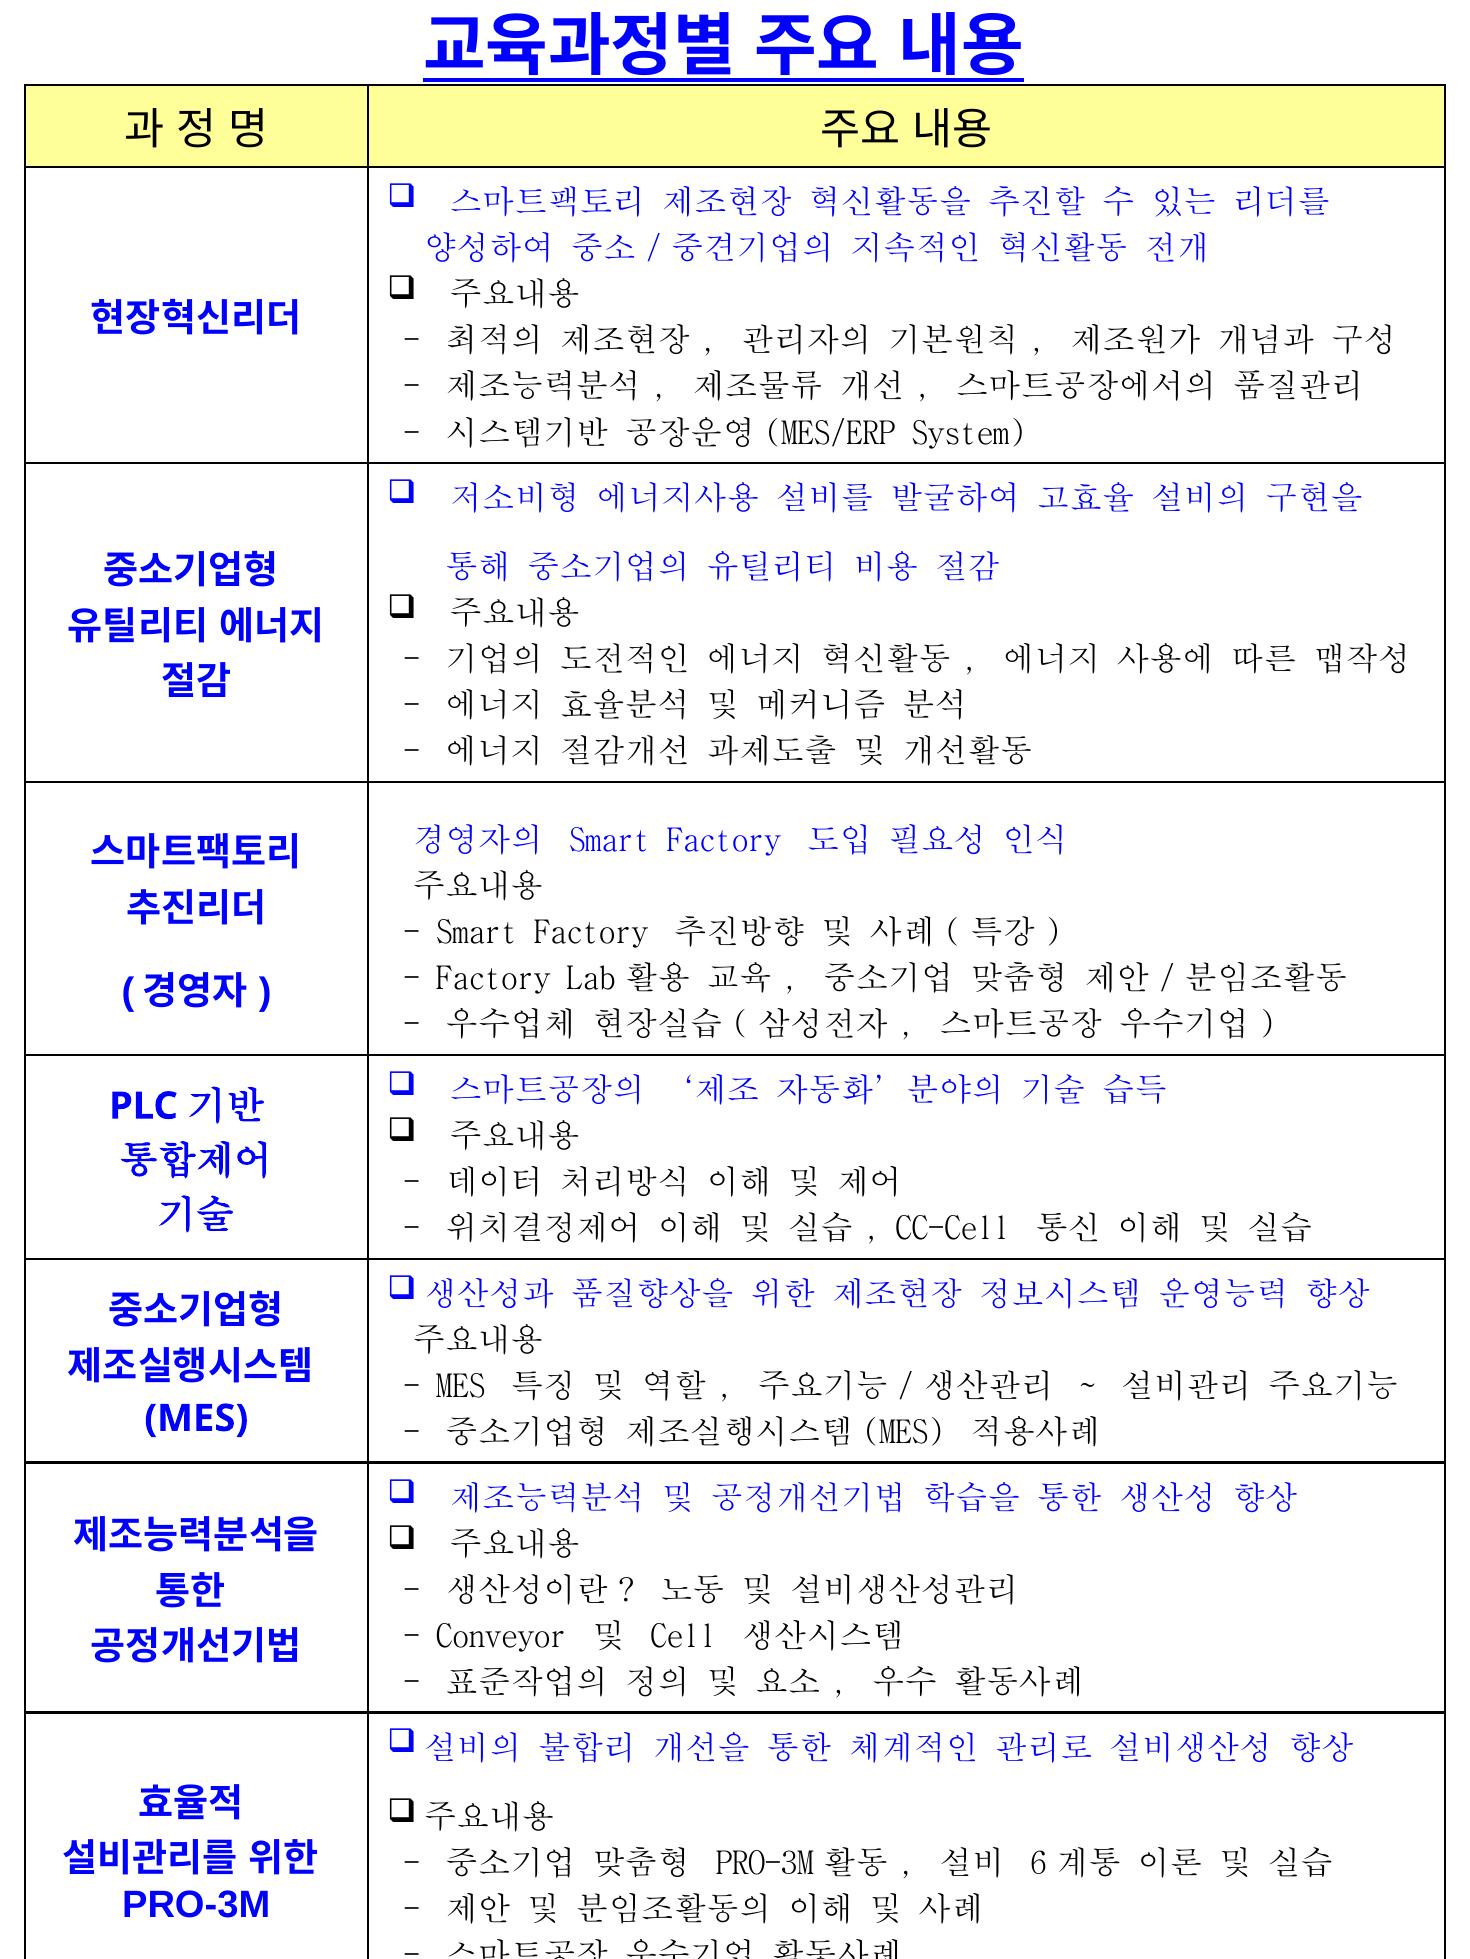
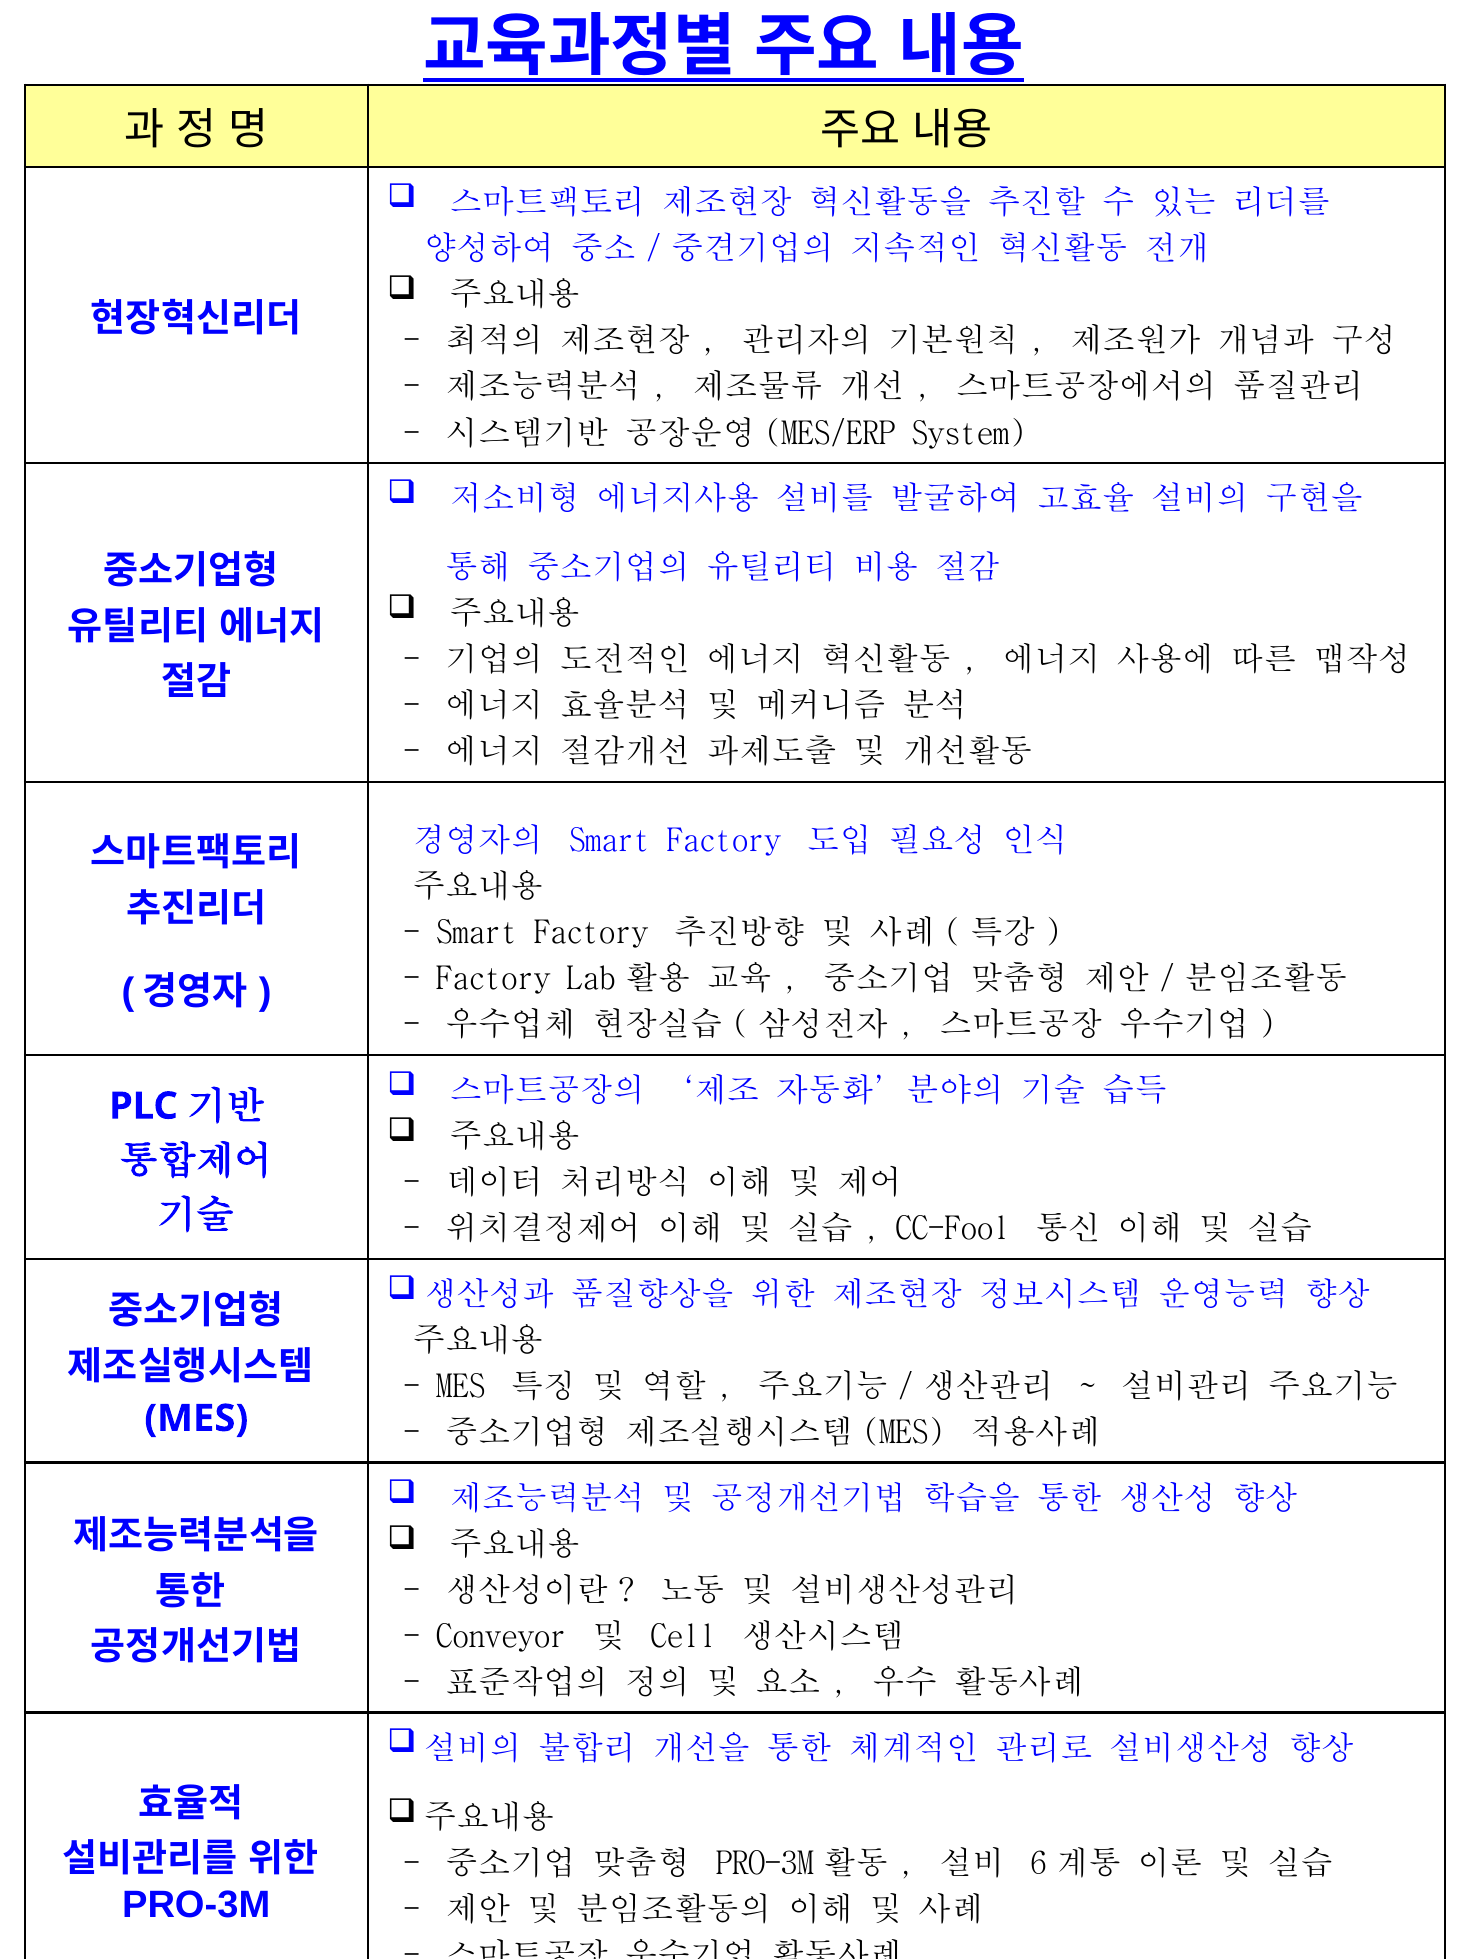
CC-Cell: CC-Cell -> CC-Fool (953, 1230)
